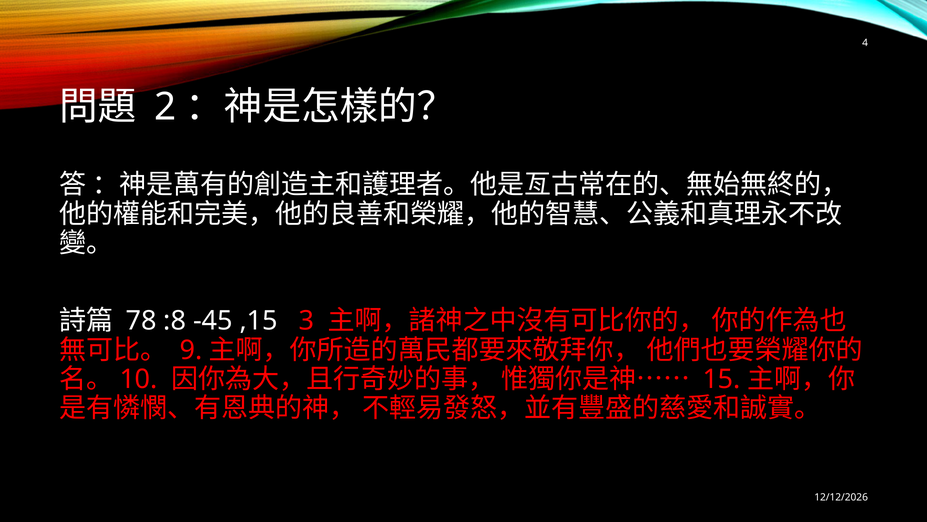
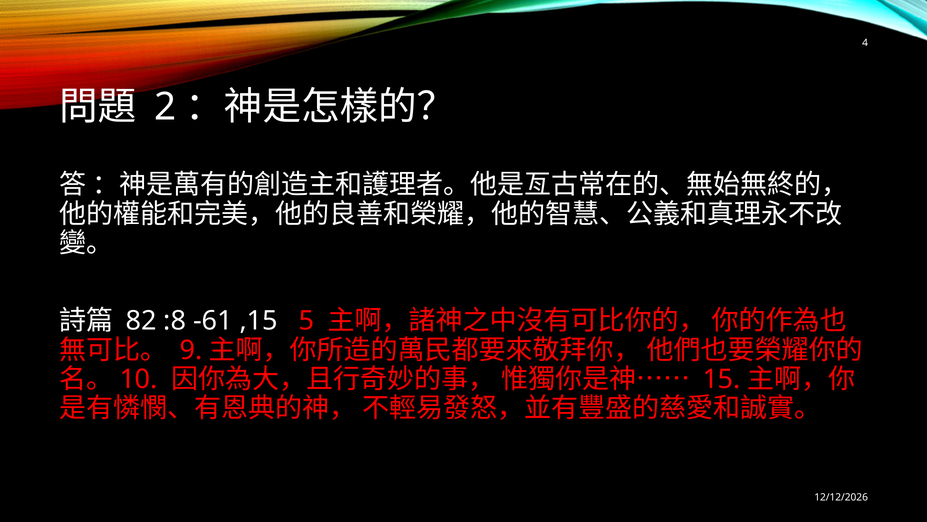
78: 78 -> 82 (141, 321)
-45: -45 -> -61 (213, 321)
3: 3 -> 5 (307, 321)
